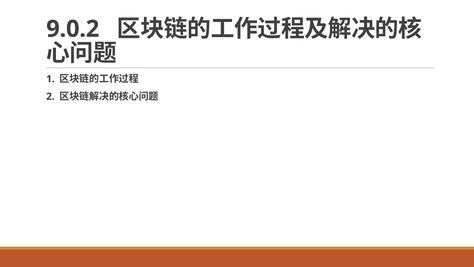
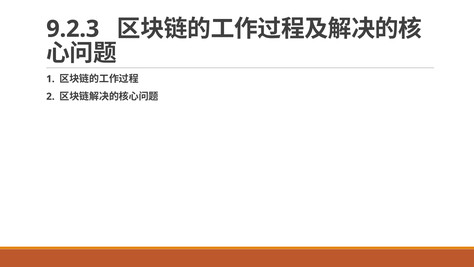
9.0.2: 9.0.2 -> 9.2.3 (73, 29)
